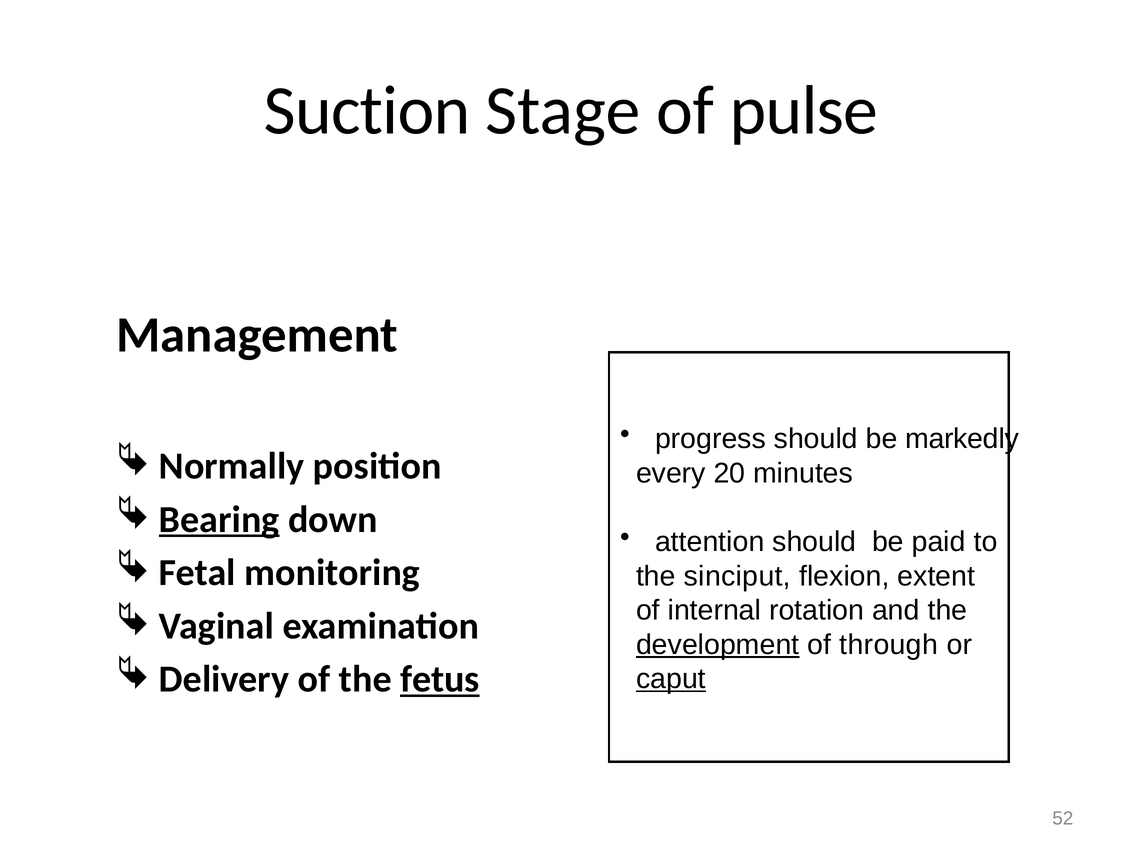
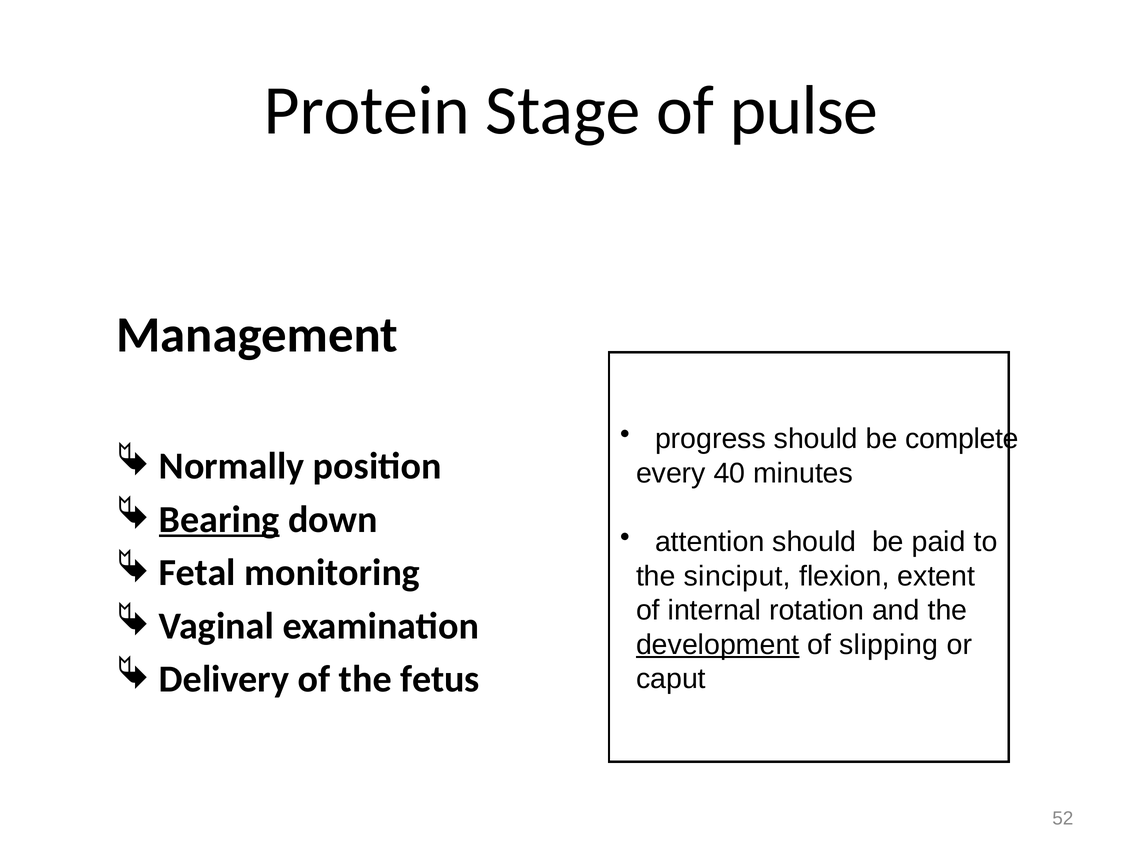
Suction: Suction -> Protein (367, 111)
markedly: markedly -> complete (962, 439)
20: 20 -> 40 (729, 473)
through: through -> slipping (889, 644)
fetus underline: present -> none (440, 679)
caput underline: present -> none (671, 679)
